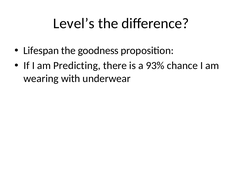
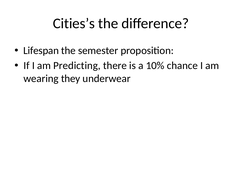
Level’s: Level’s -> Cities’s (74, 23)
goodness: goodness -> semester (98, 51)
93%: 93% -> 10% (155, 66)
with: with -> they (71, 79)
